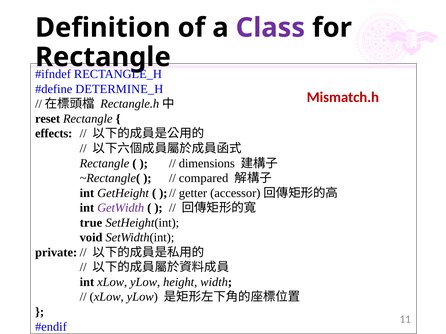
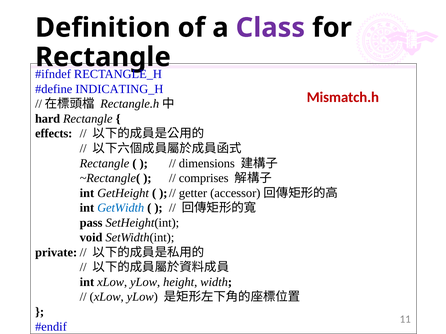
DETERMINE_H: DETERMINE_H -> INDICATING_H (119, 89)
reset: reset -> hard (48, 119)
compared: compared -> comprises (204, 178)
GetWidth colour: purple -> blue (121, 208)
true: true -> pass (91, 223)
